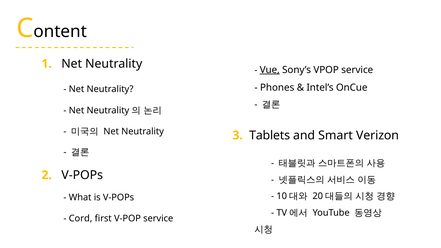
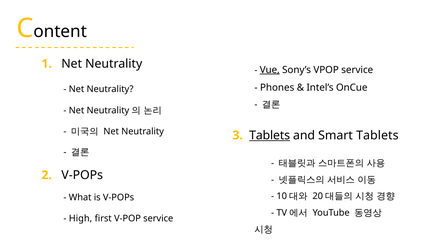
Tablets underline: none -> present (270, 135)
Smart Verizon: Verizon -> Tablets (377, 135)
Cord: Cord -> High (81, 218)
